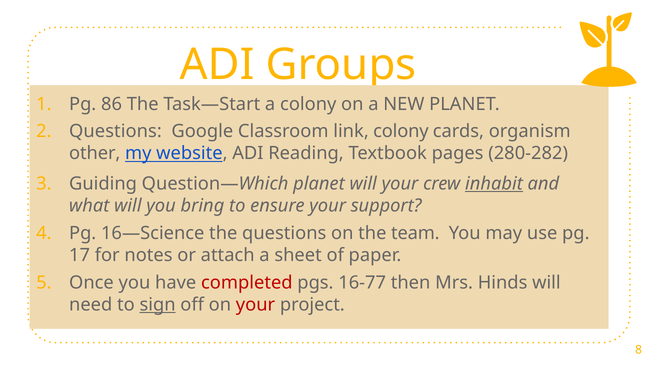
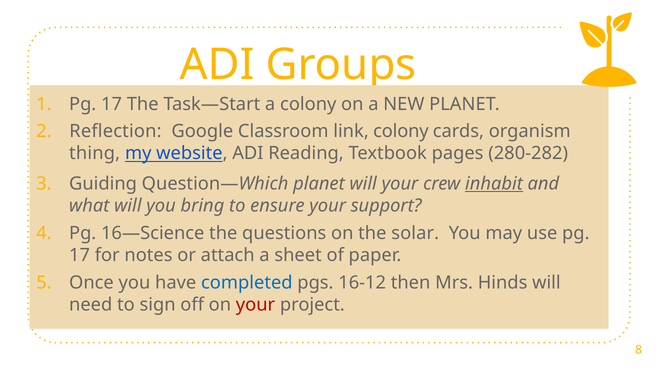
86: 86 -> 17 (112, 104)
Questions: Questions -> Reflection (115, 131)
other: other -> thing (95, 153)
team: team -> solar (415, 233)
completed colour: red -> blue (247, 283)
16-77: 16-77 -> 16-12 (362, 283)
sign underline: present -> none (158, 305)
